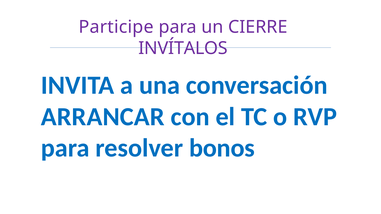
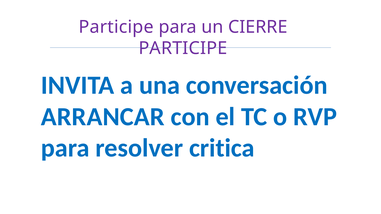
INVÍTALOS: INVÍTALOS -> PARTICIPE (183, 48)
bonos: bonos -> critica (222, 148)
